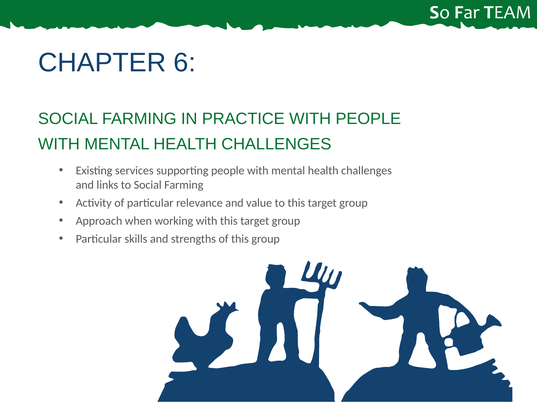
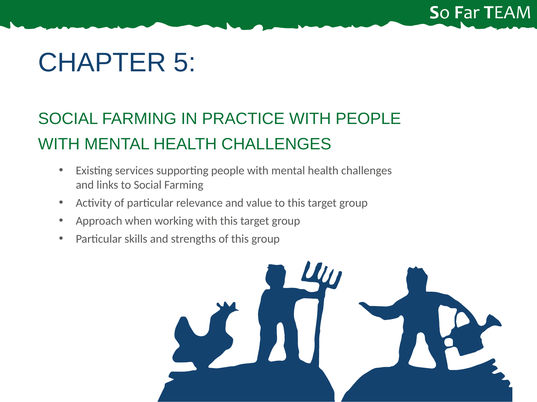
6: 6 -> 5 (185, 63)
